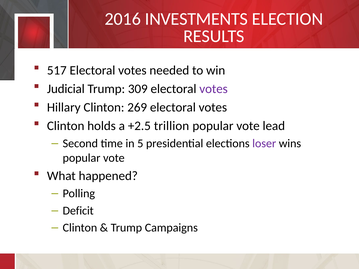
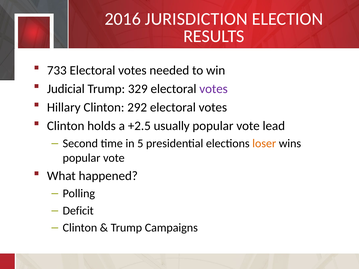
INVESTMENTS: INVESTMENTS -> JURISDICTION (196, 19)
517: 517 -> 733 (57, 70)
309: 309 -> 329 (138, 89)
269: 269 -> 292 (137, 107)
trillion: trillion -> usually (172, 126)
loser colour: purple -> orange (264, 144)
